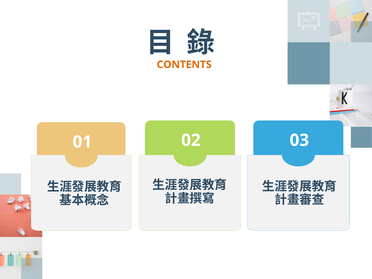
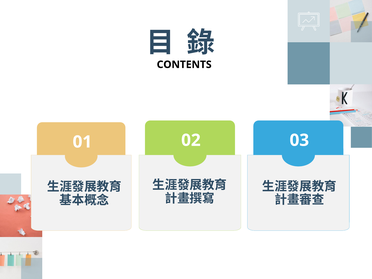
CONTENTS colour: orange -> black (184, 65)
